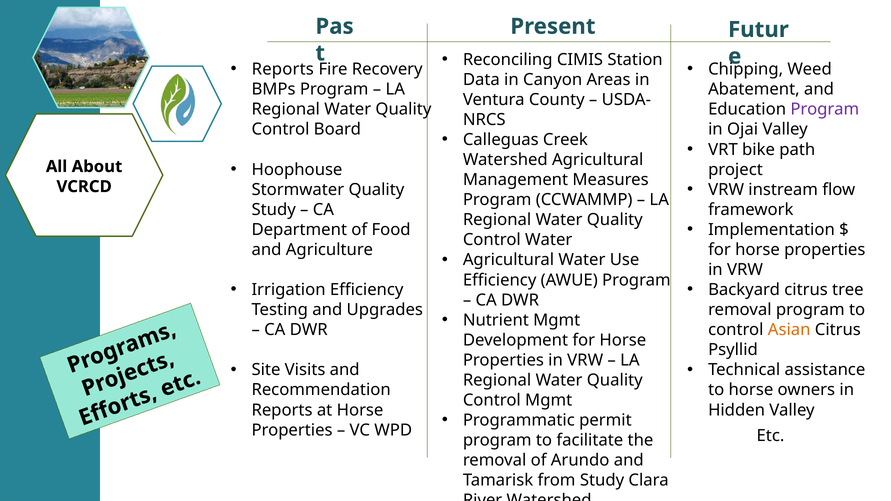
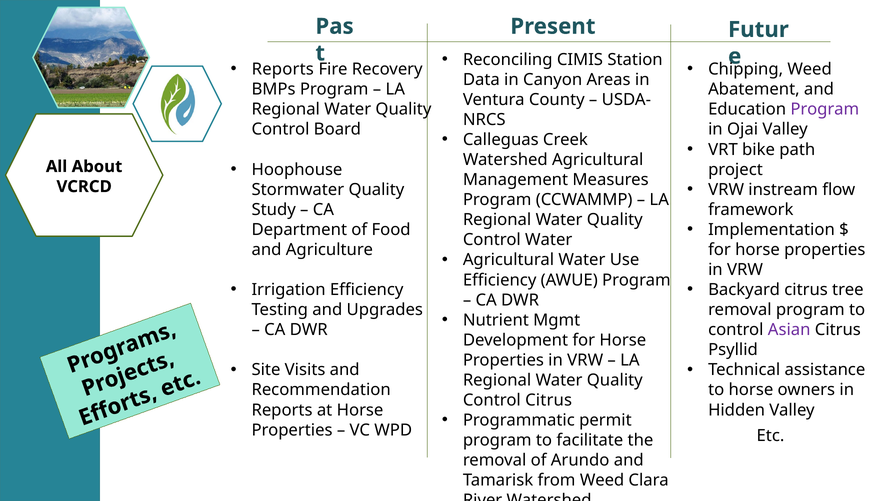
Asian colour: orange -> purple (789, 330)
Control Mgmt: Mgmt -> Citrus (549, 400)
from Study: Study -> Weed (602, 481)
